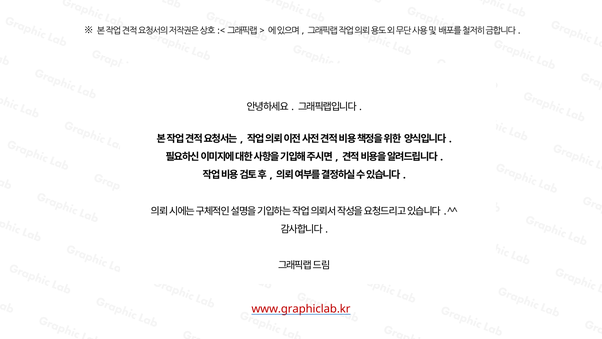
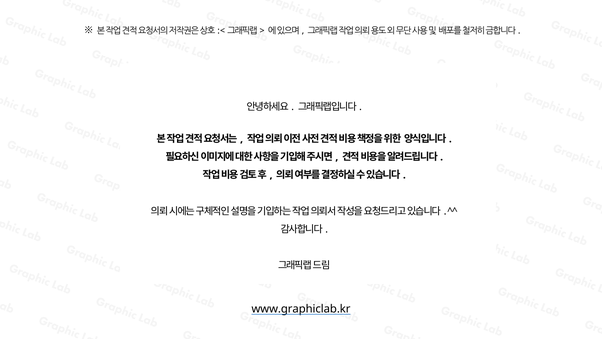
www.graphiclab.kr colour: red -> black (301, 309)
